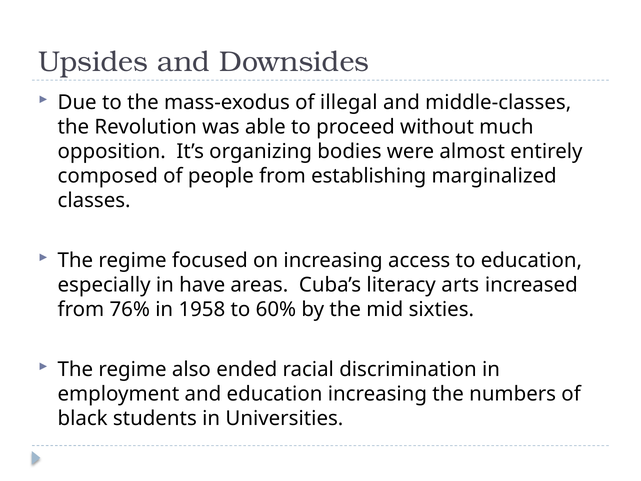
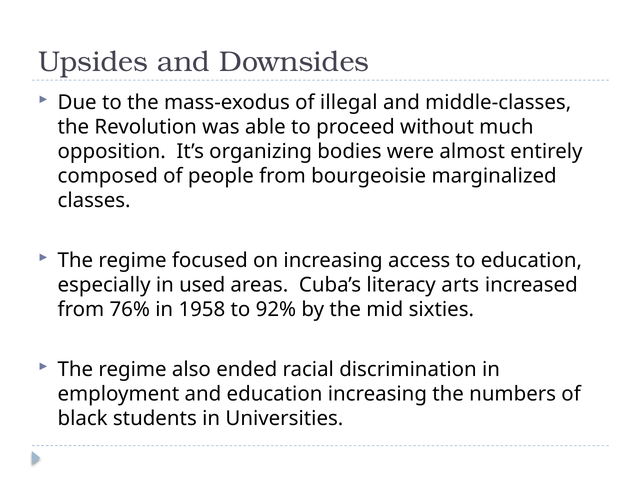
establishing: establishing -> bourgeoisie (369, 176)
have: have -> used (202, 285)
60%: 60% -> 92% (276, 309)
